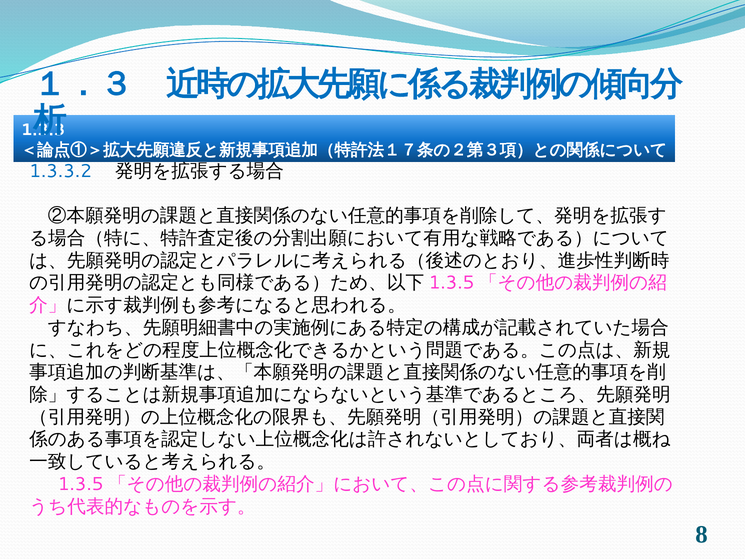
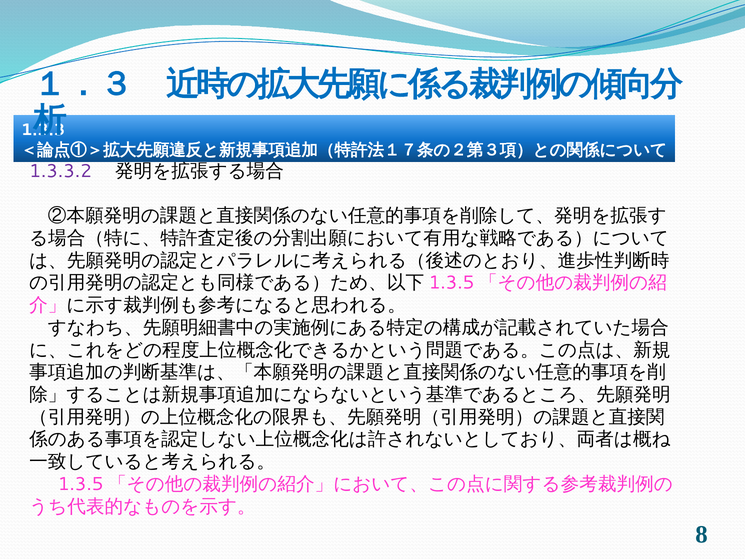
1.3.3.2 colour: blue -> purple (61, 171)
